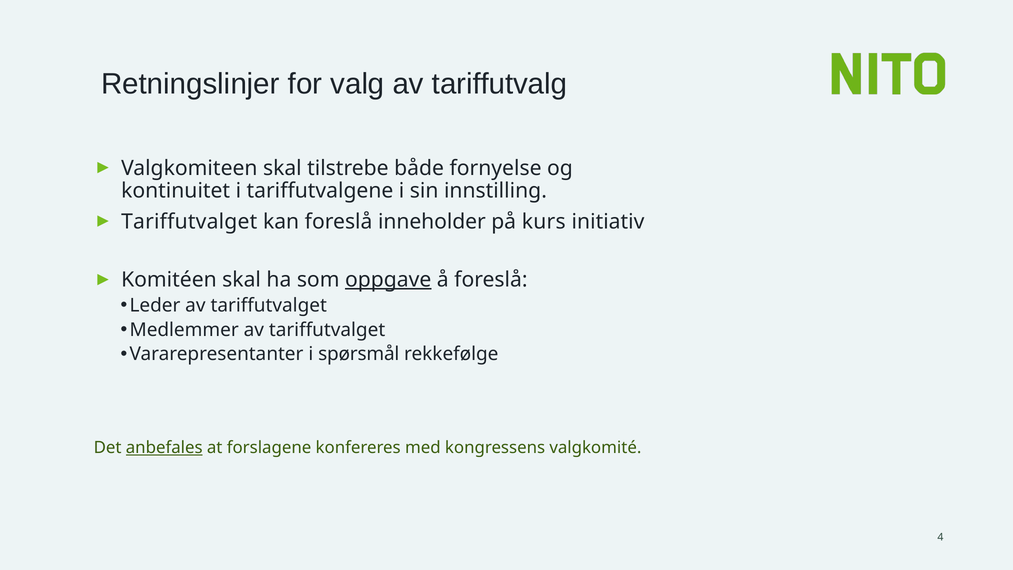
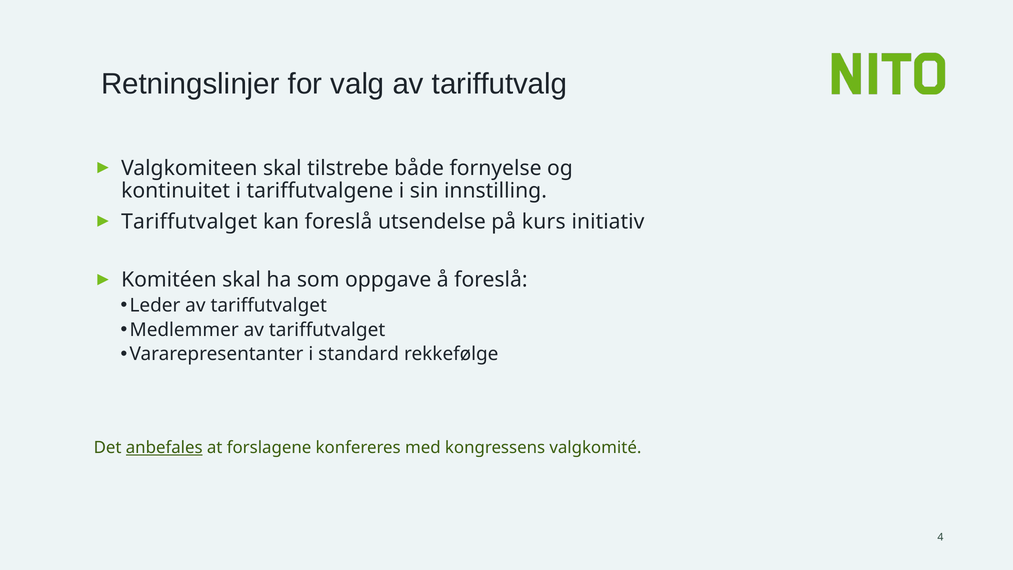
inneholder: inneholder -> utsendelse (432, 221)
oppgave underline: present -> none (388, 280)
spørsmål: spørsmål -> standard (359, 354)
